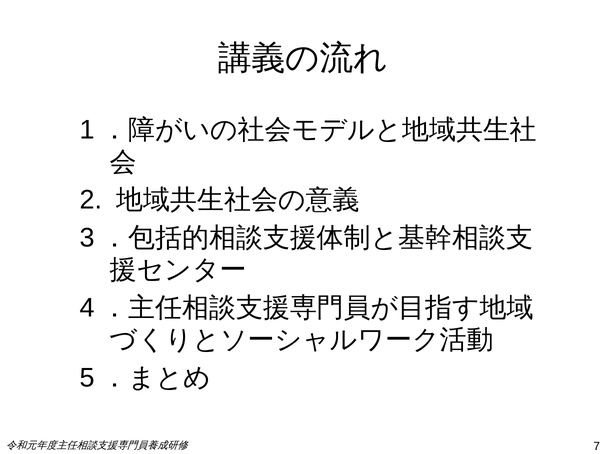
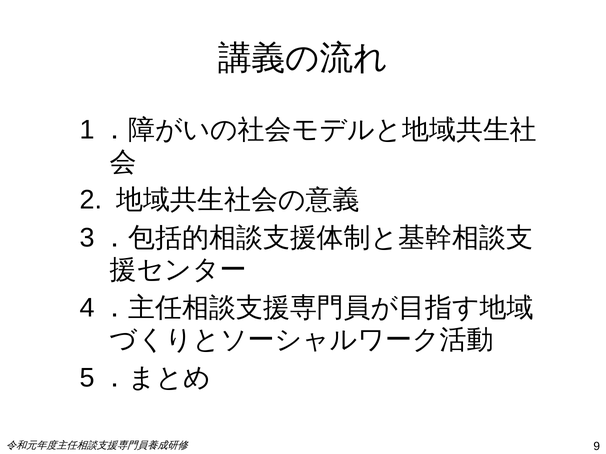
7: 7 -> 9 (597, 447)
